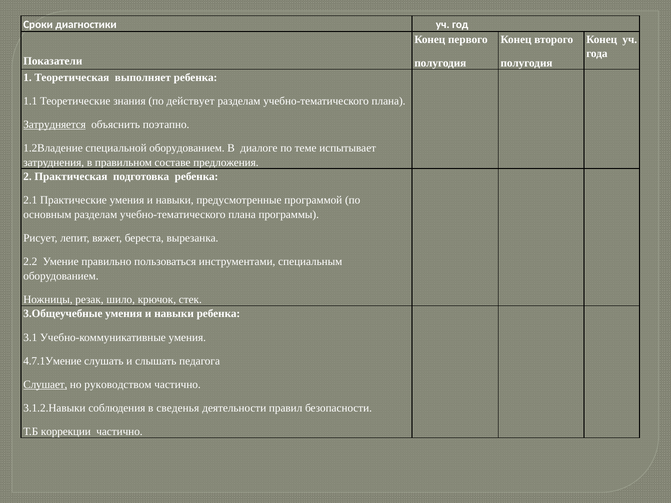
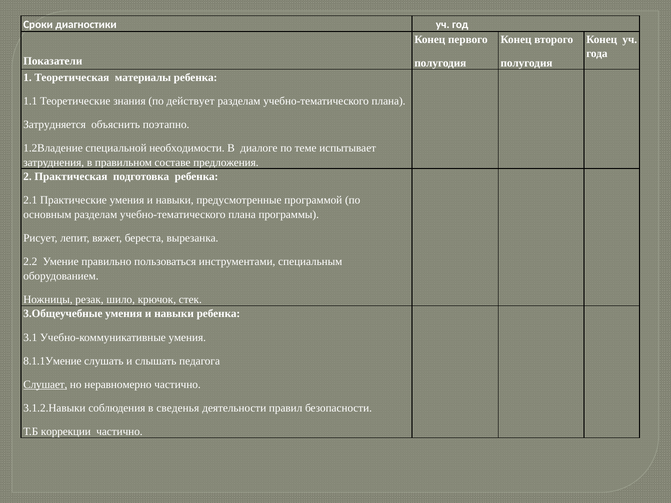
выполняет: выполняет -> материалы (143, 77)
Затрудняется underline: present -> none (55, 125)
специальной оборудованием: оборудованием -> необходимости (187, 148)
4.7.1Умение: 4.7.1Умение -> 8.1.1Умение (52, 361)
руководством: руководством -> неравномерно (118, 385)
